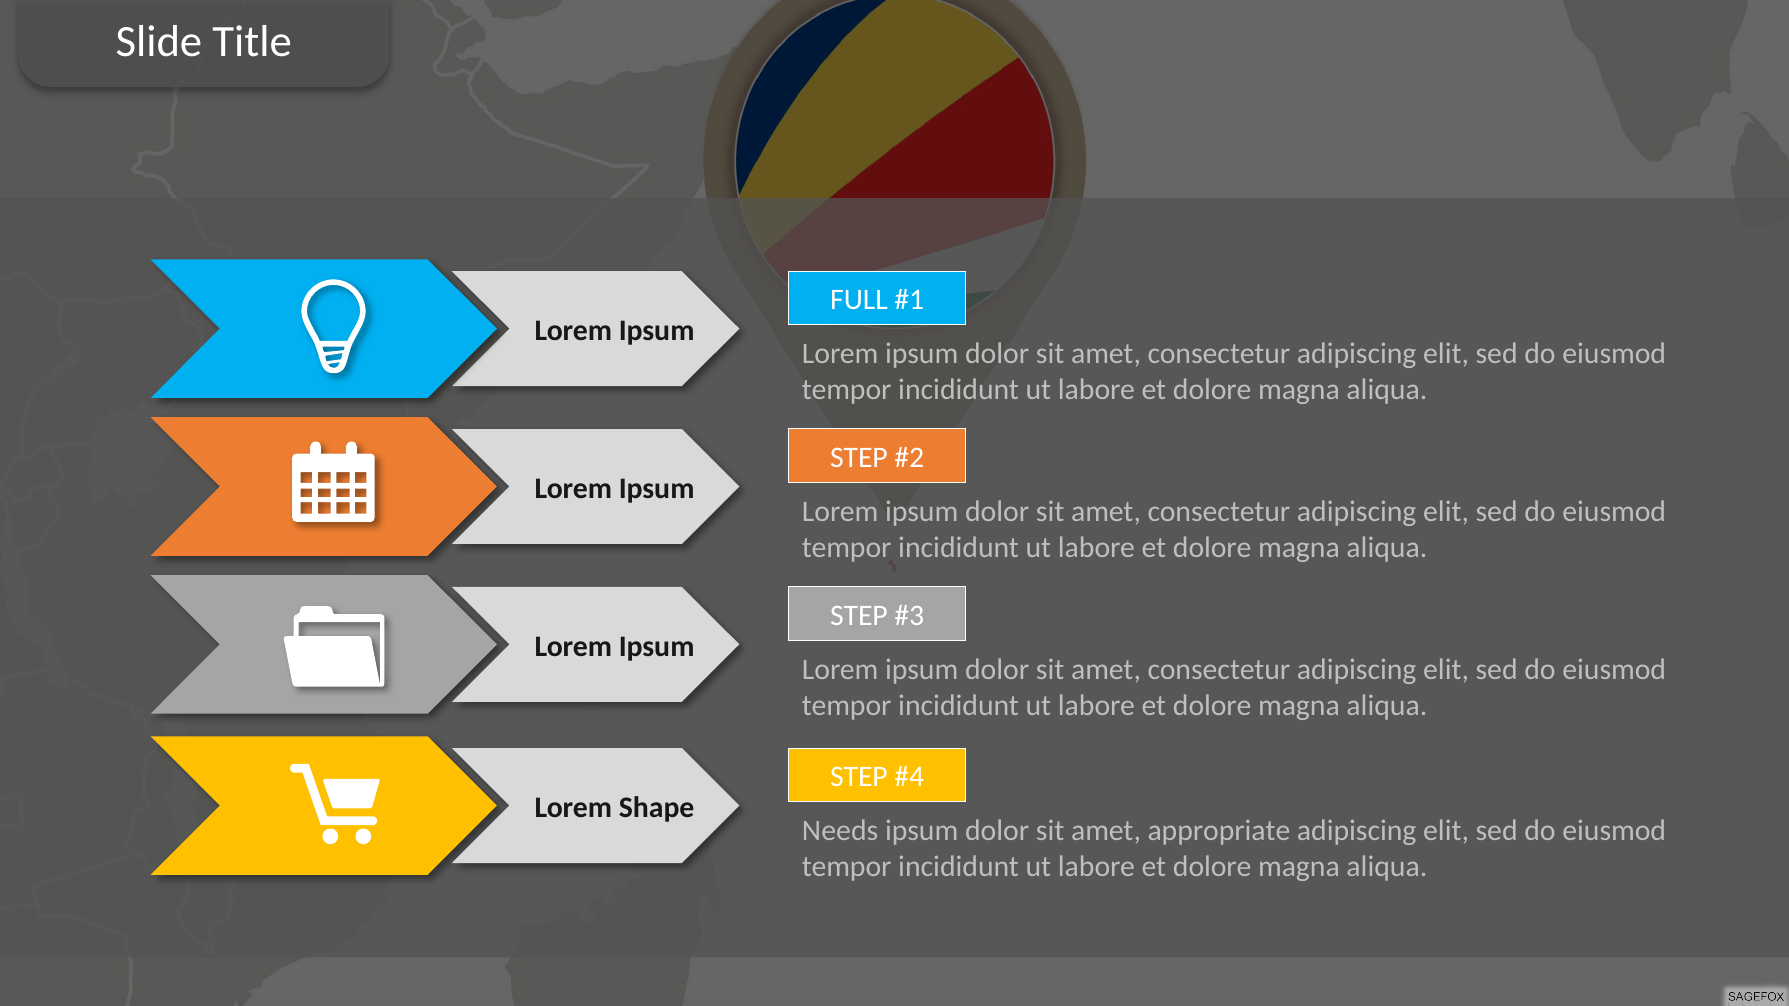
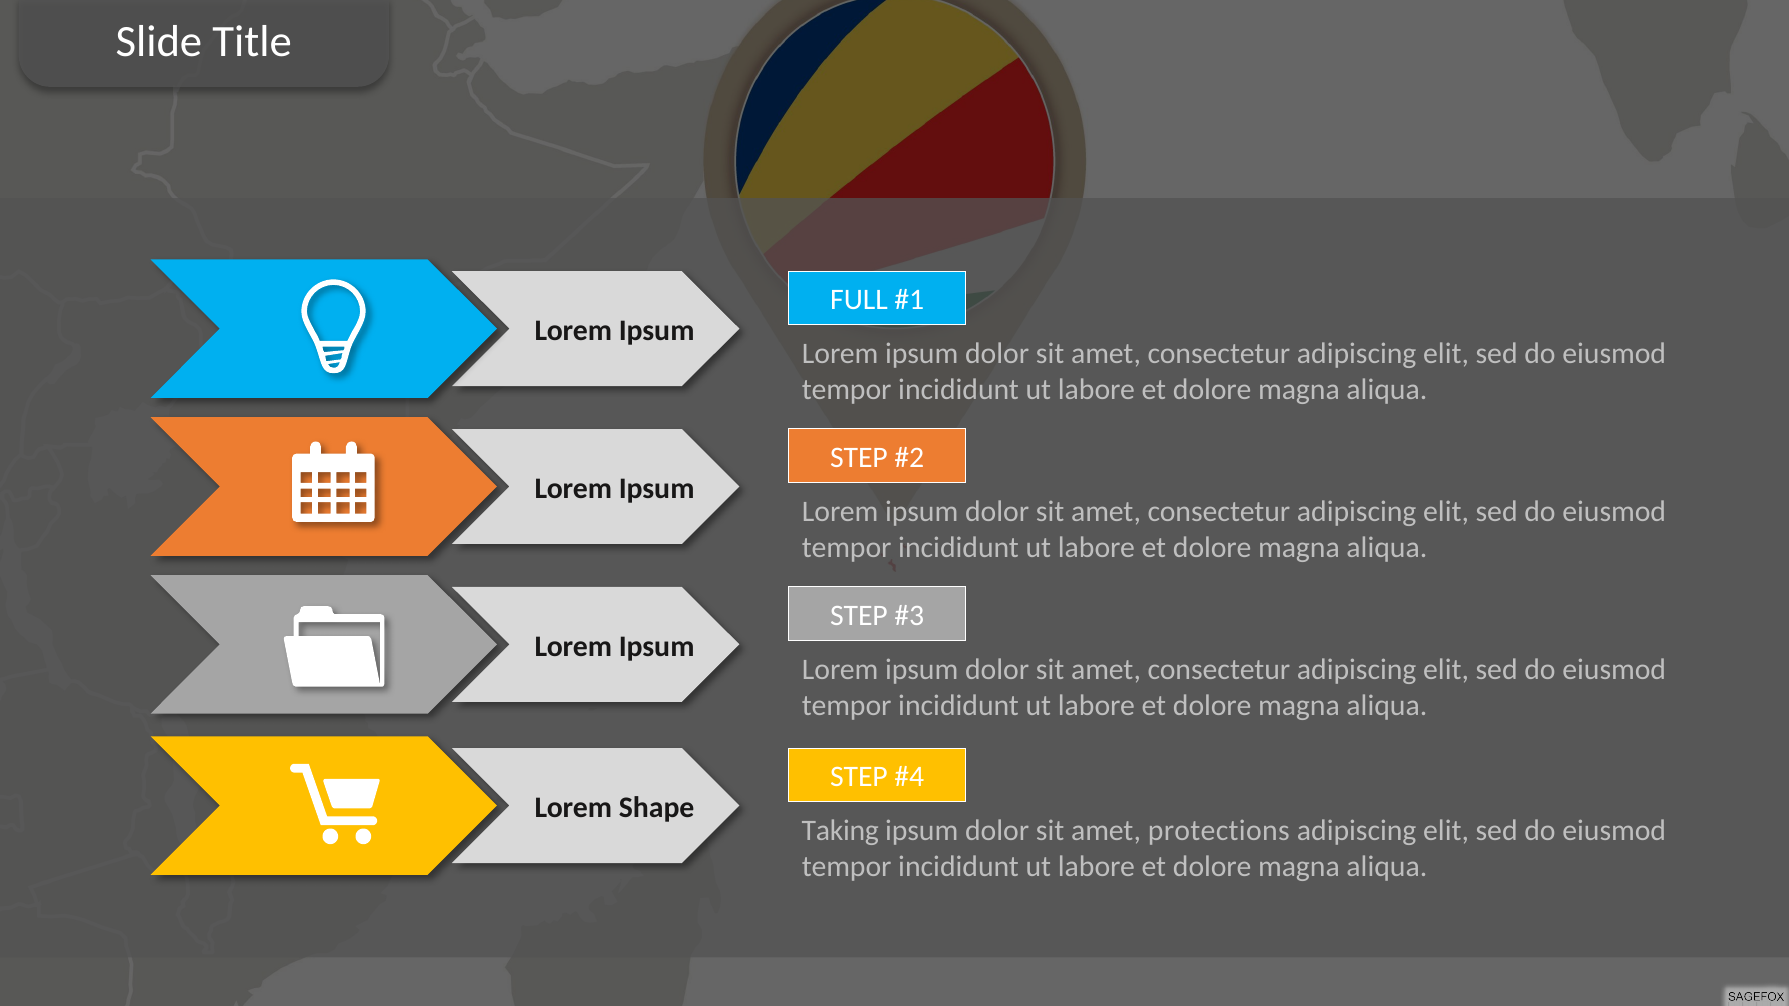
Needs: Needs -> Taking (840, 831)
appropriate: appropriate -> protections (1219, 831)
